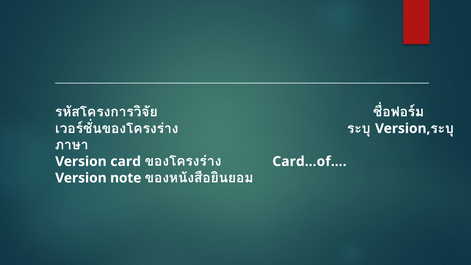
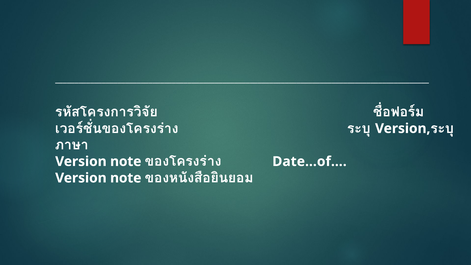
card: card -> note (126, 161)
Card…of…: Card…of… -> Date…of… (309, 161)
